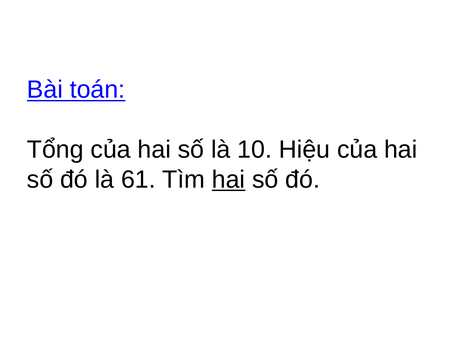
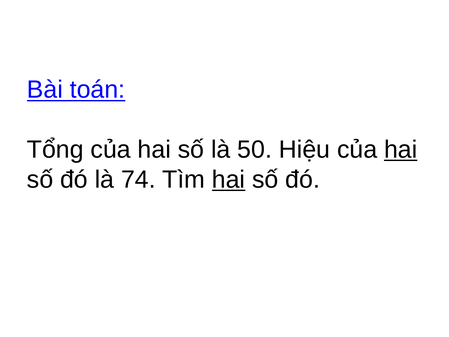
10: 10 -> 50 (255, 150)
hai underline: none -> present (401, 150)
61: 61 -> 74 (138, 179)
